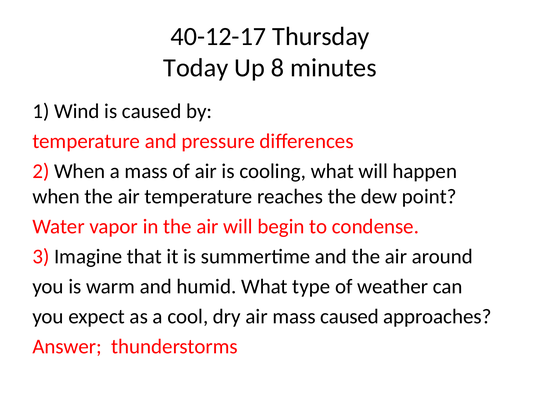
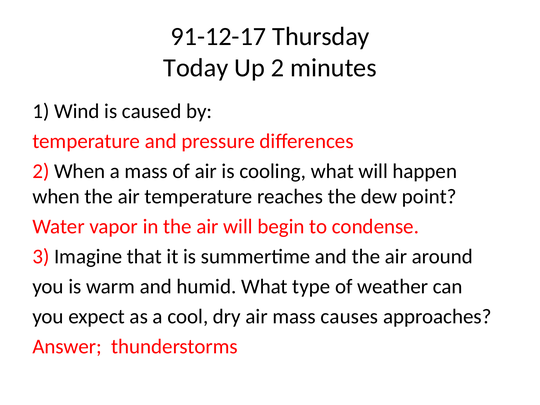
40-12-17: 40-12-17 -> 91-12-17 (218, 36)
Up 8: 8 -> 2 (278, 68)
mass caused: caused -> causes (349, 317)
